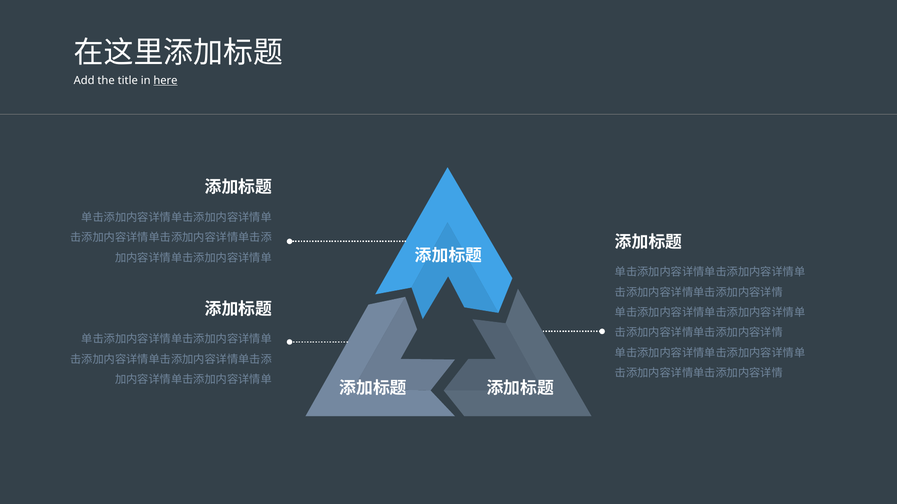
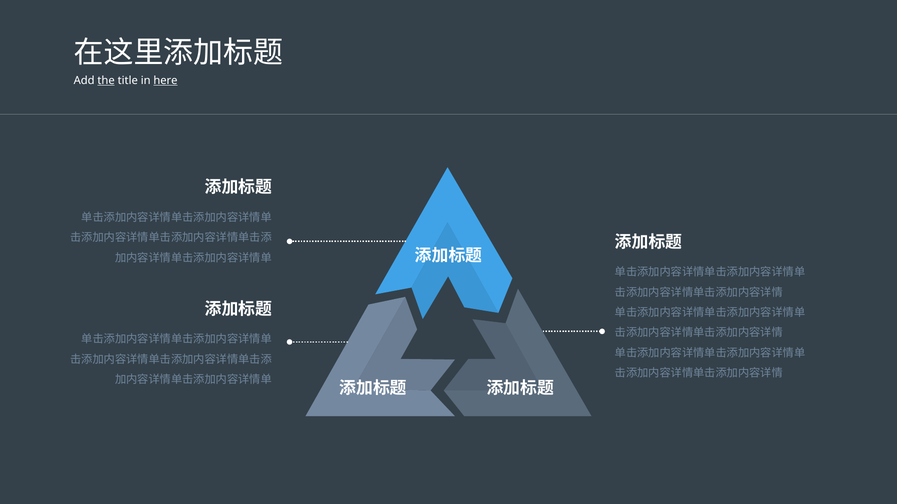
the underline: none -> present (106, 81)
